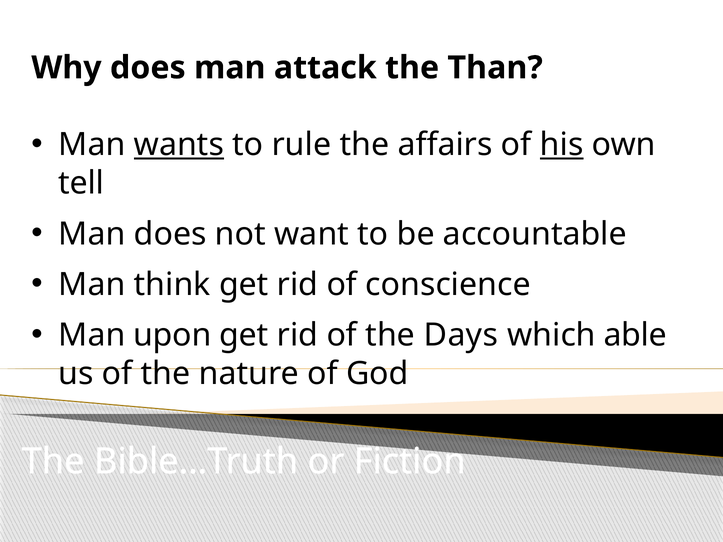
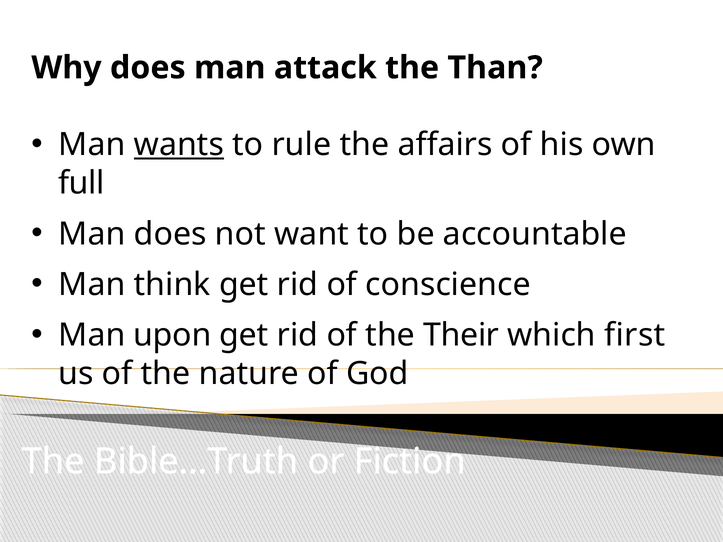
his underline: present -> none (562, 145)
tell: tell -> full (81, 183)
Days: Days -> Their (461, 335)
able: able -> first (635, 335)
